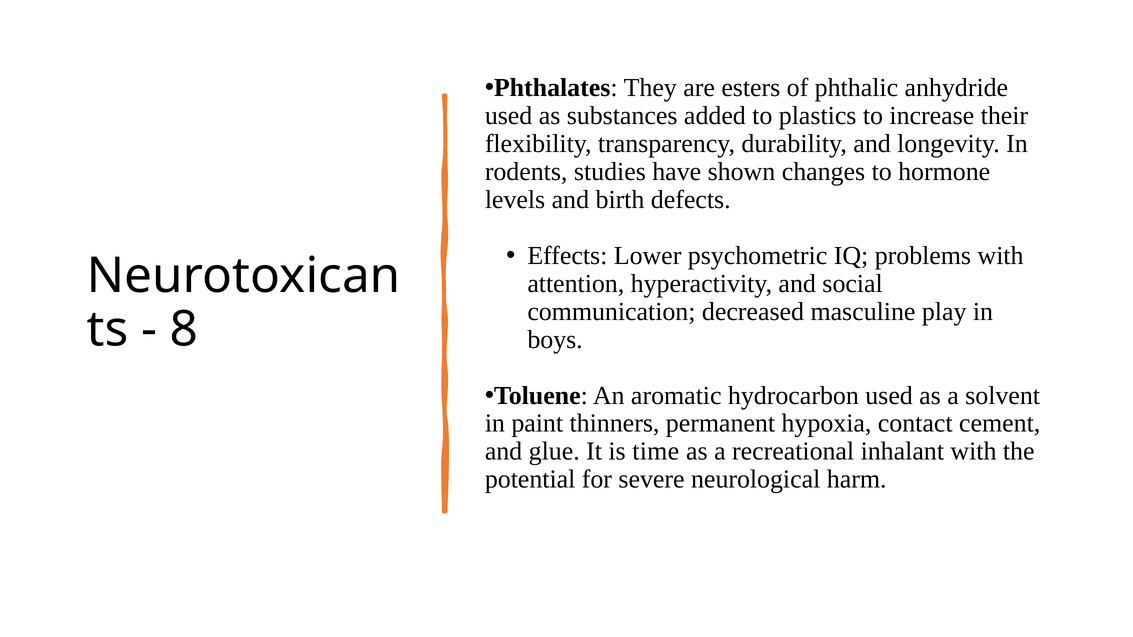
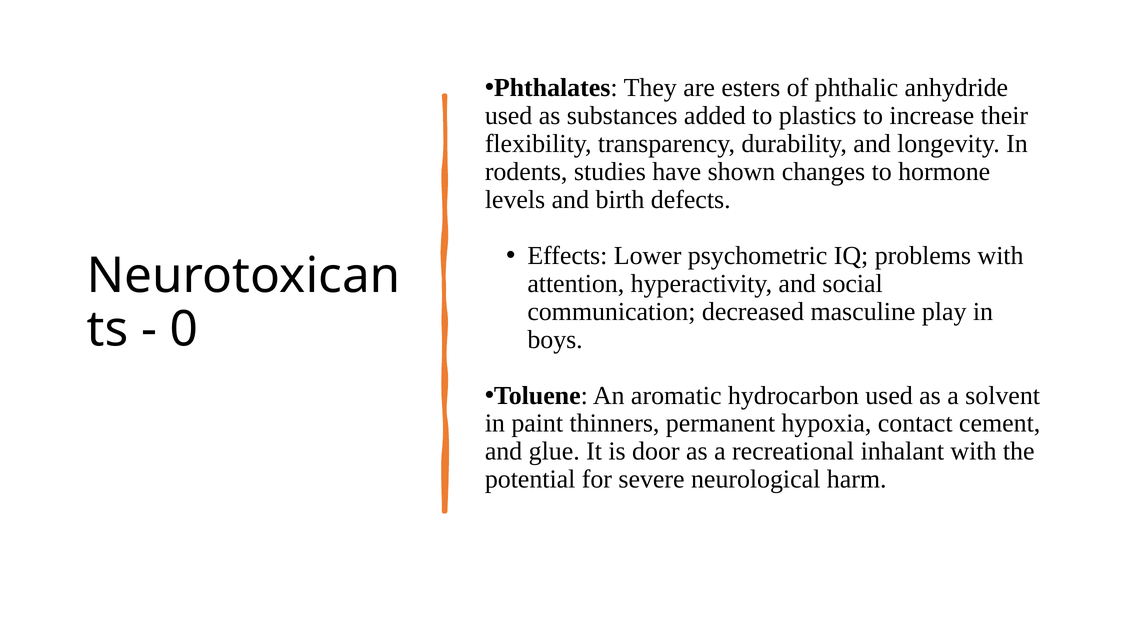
8: 8 -> 0 (184, 330)
time: time -> door (656, 452)
